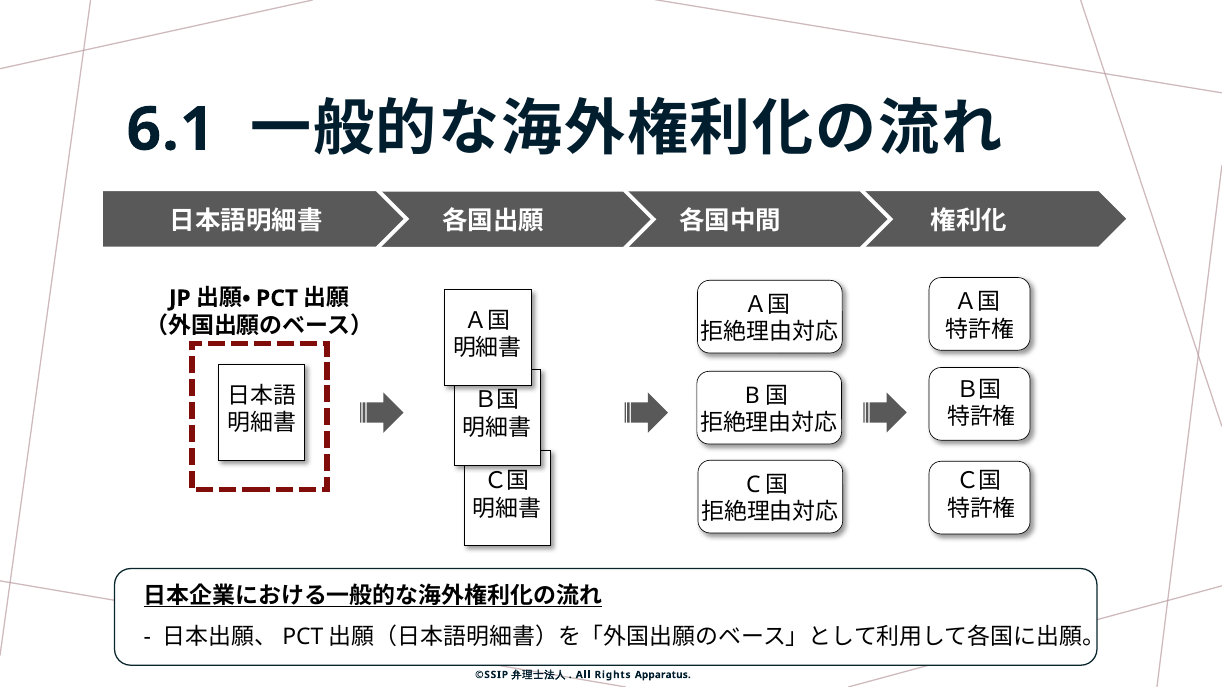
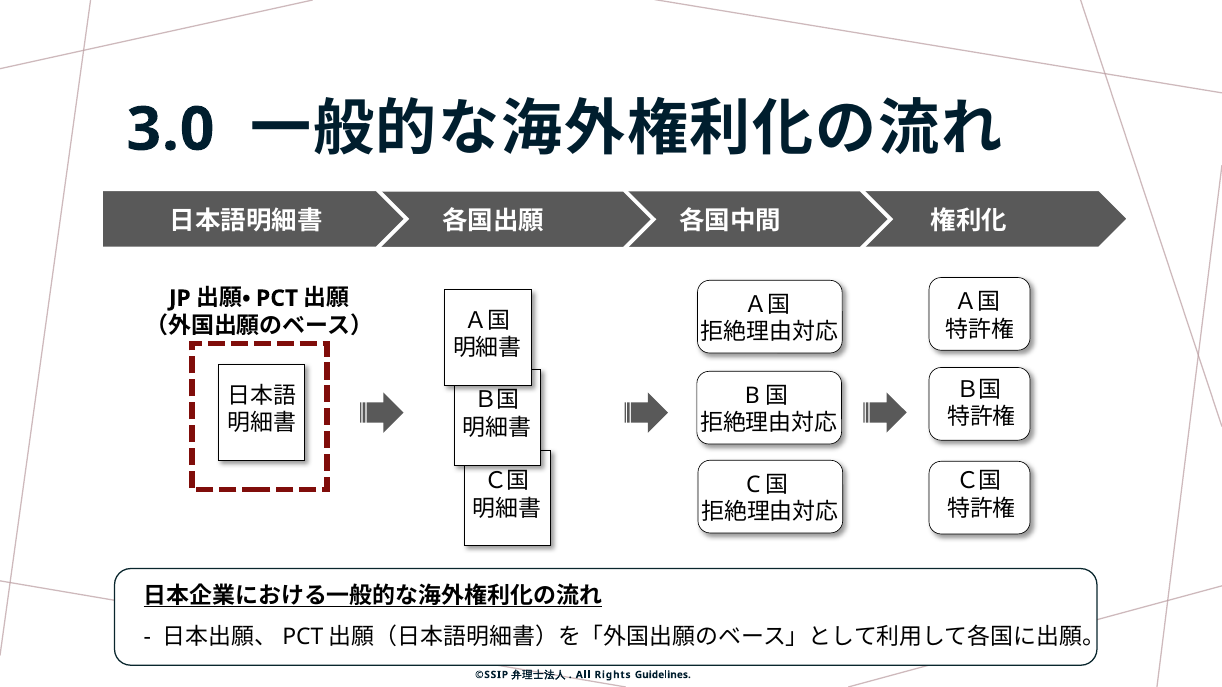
6.1: 6.1 -> 3.0 (170, 130)
Apparatus: Apparatus -> Guidelines (663, 675)
